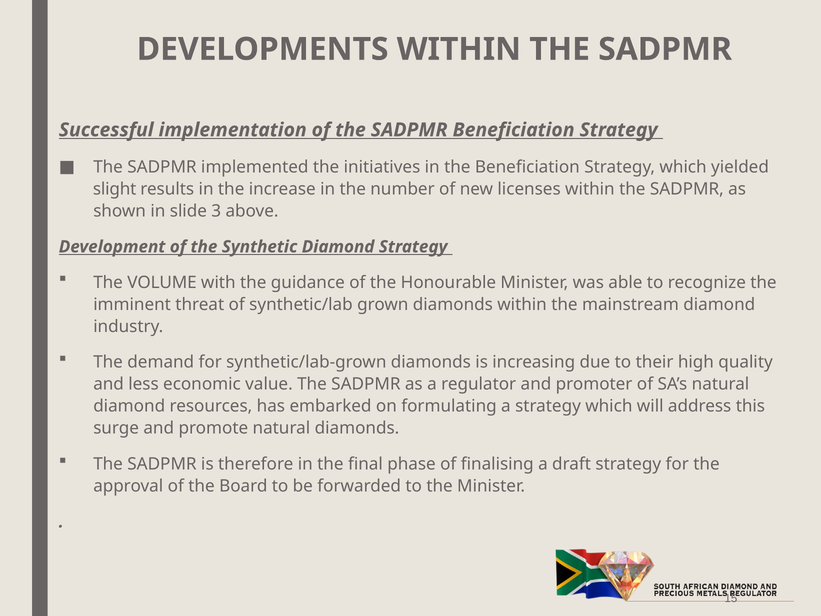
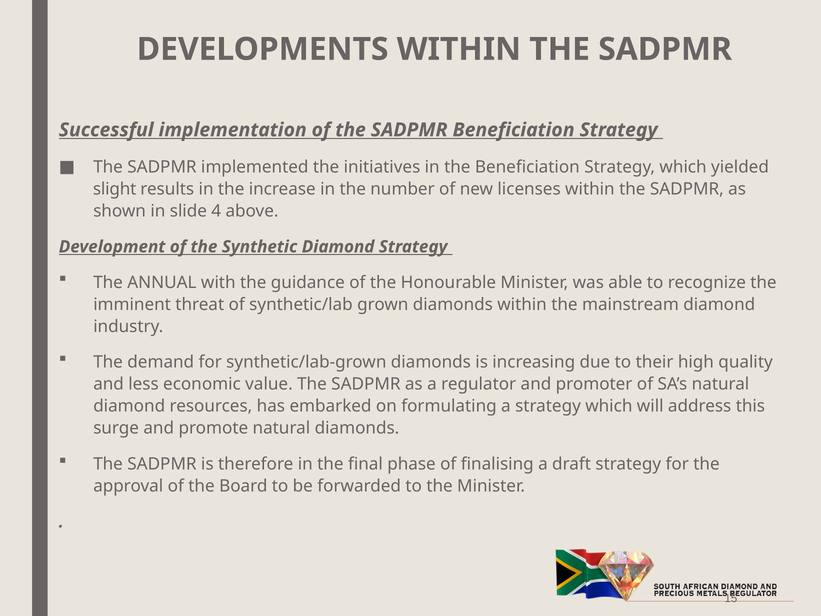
3: 3 -> 4 (216, 211)
VOLUME: VOLUME -> ANNUAL (162, 282)
